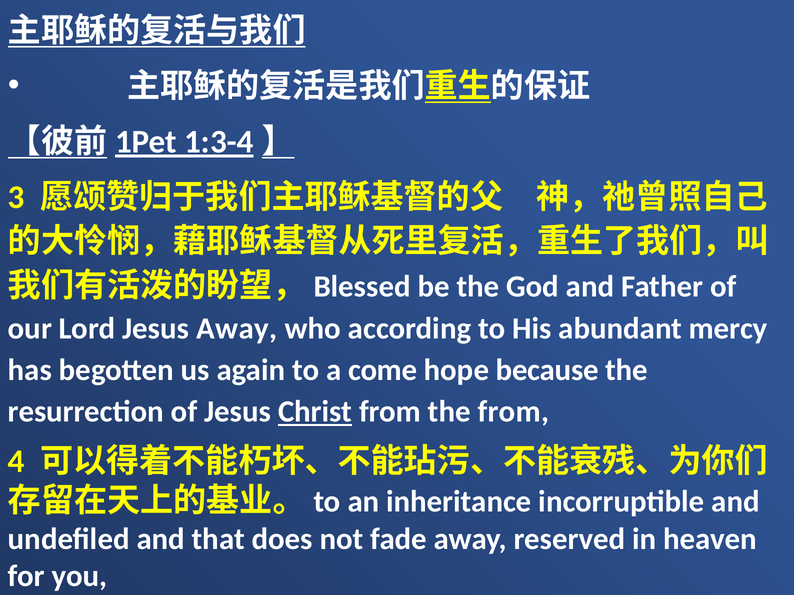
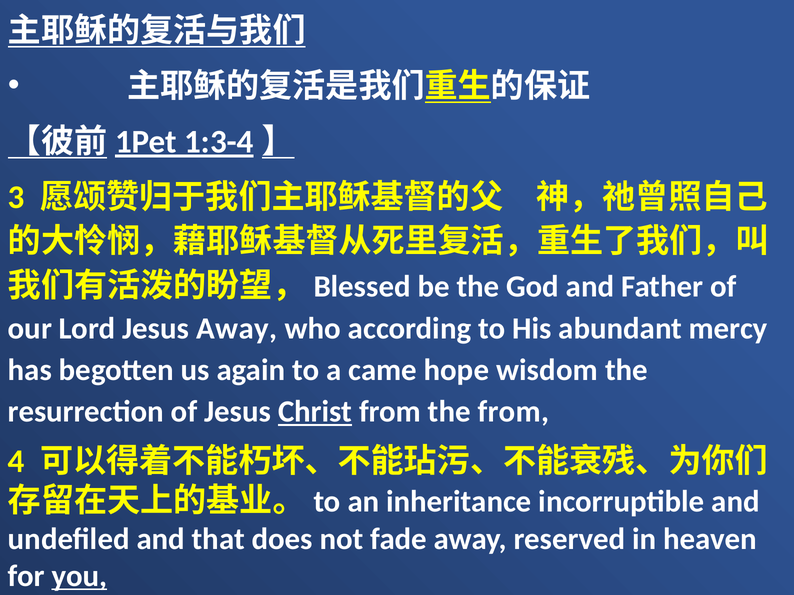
come: come -> came (383, 370)
because: because -> wisdom (547, 370)
you underline: none -> present (79, 577)
